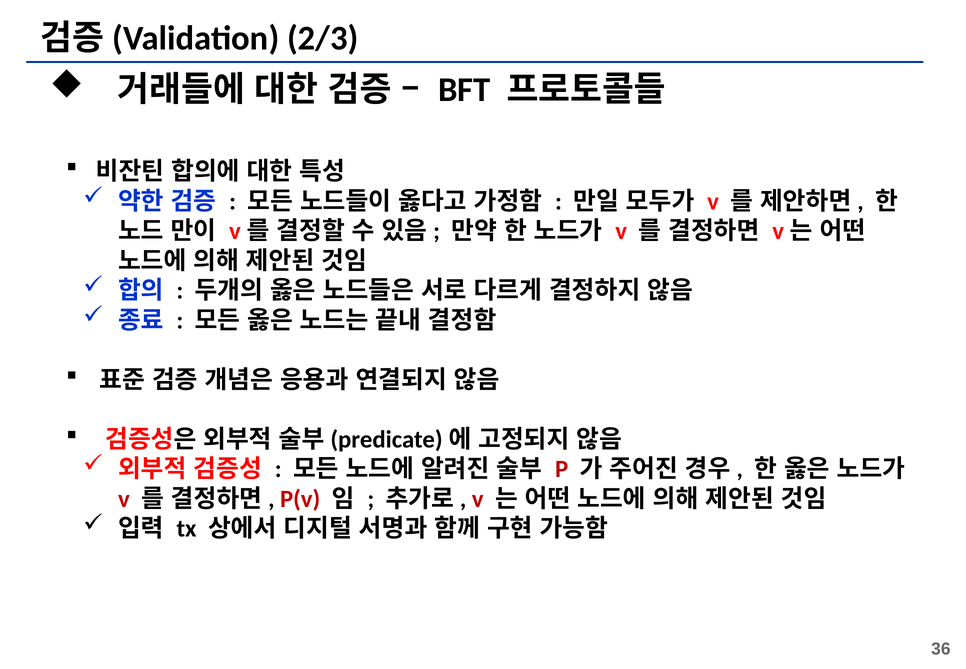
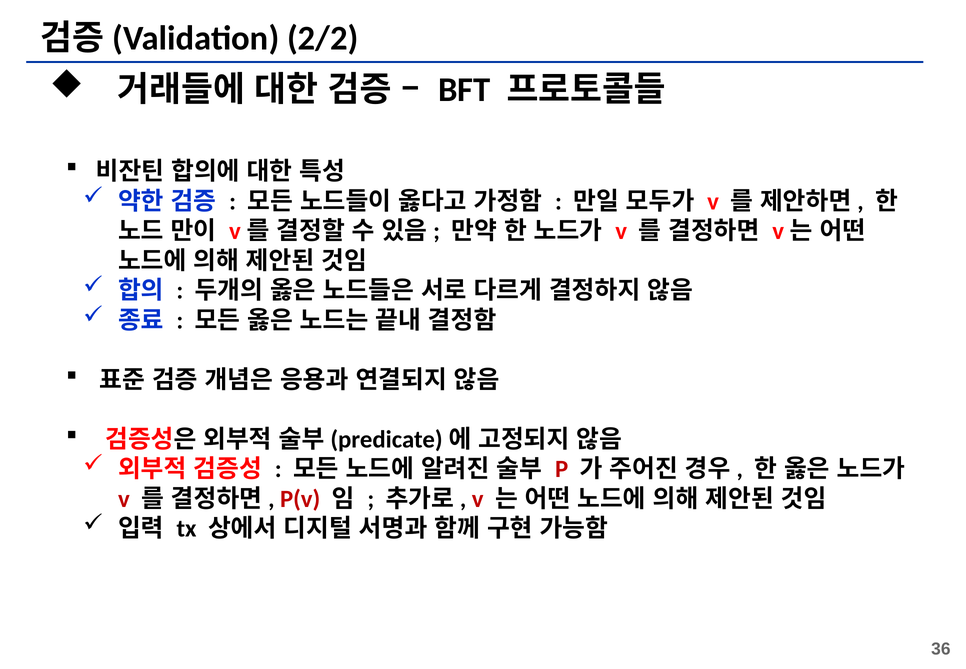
2/3: 2/3 -> 2/2 (323, 38)
